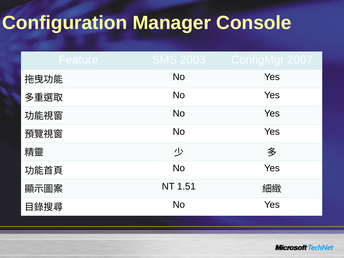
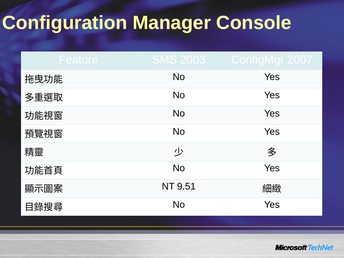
1.51: 1.51 -> 9.51 (186, 186)
